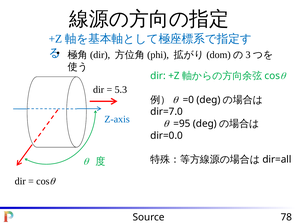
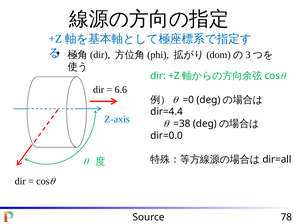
5.3: 5.3 -> 6.6 (121, 89)
dir=7.0: dir=7.0 -> dir=4.4 (167, 111)
=95: =95 -> =38 (182, 123)
